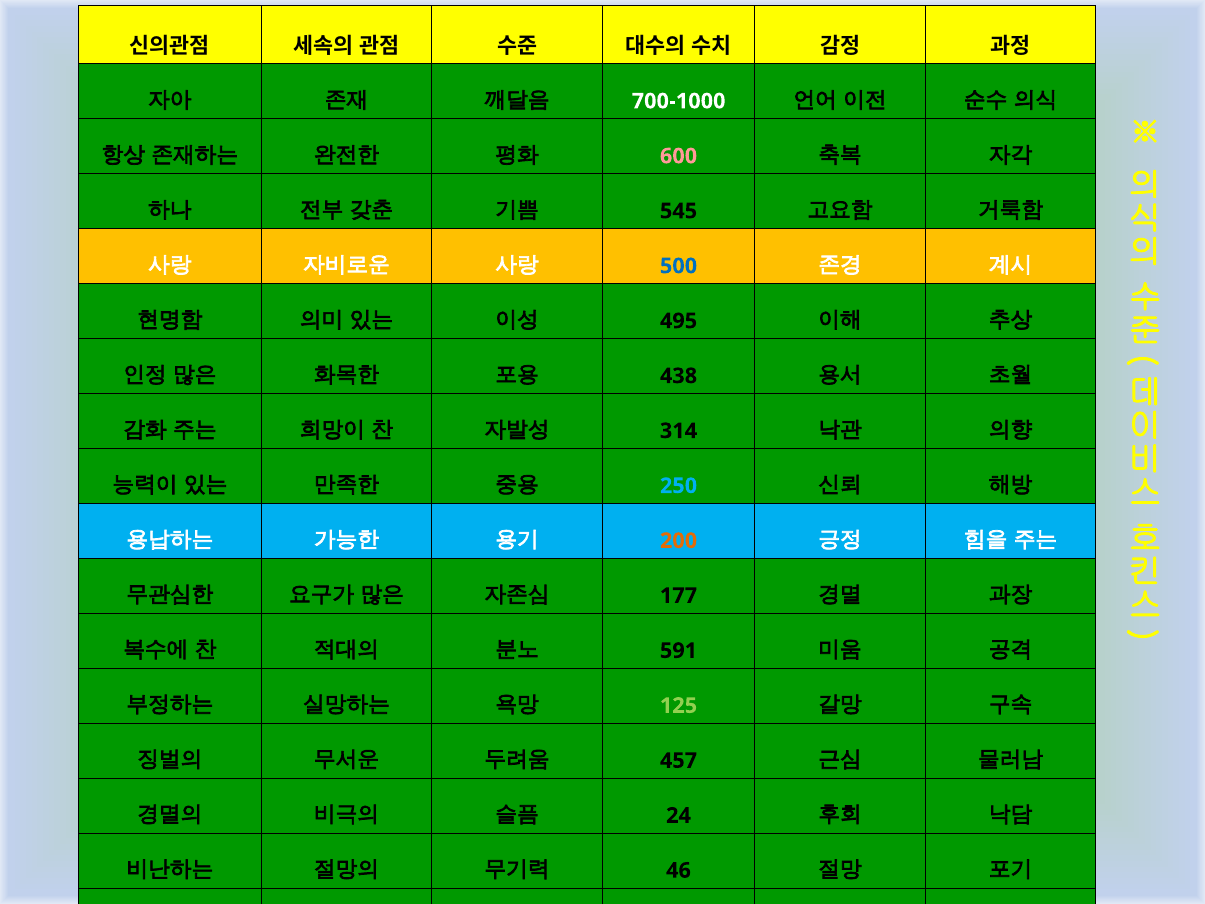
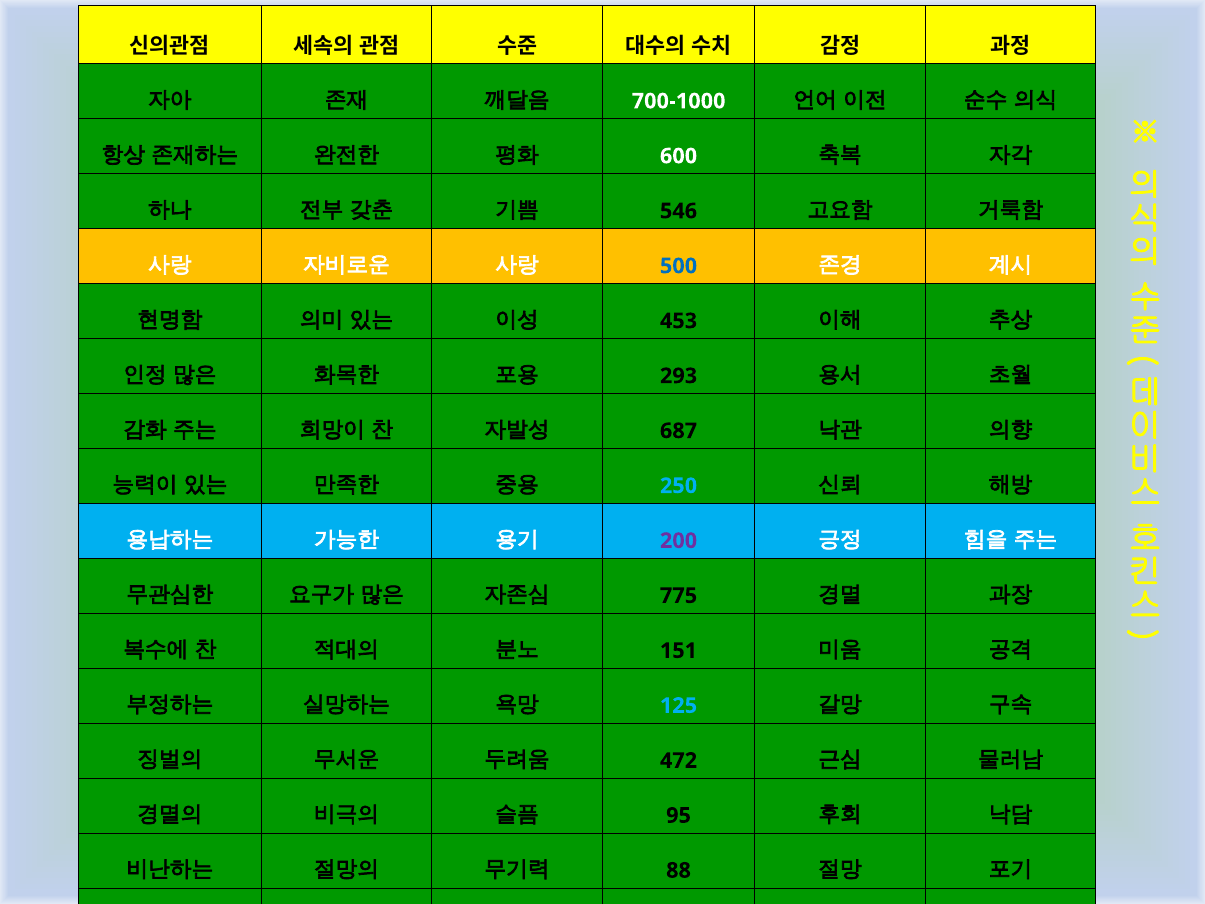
600 colour: pink -> white (679, 156)
545: 545 -> 546 (679, 211)
495: 495 -> 453 (679, 321)
438: 438 -> 293 (679, 376)
314: 314 -> 687 (679, 431)
200 colour: orange -> purple (679, 541)
177: 177 -> 775 (679, 596)
591: 591 -> 151 (679, 651)
125 colour: light green -> light blue (679, 705)
457: 457 -> 472 (679, 760)
24: 24 -> 95 (679, 815)
46: 46 -> 88 (679, 870)
